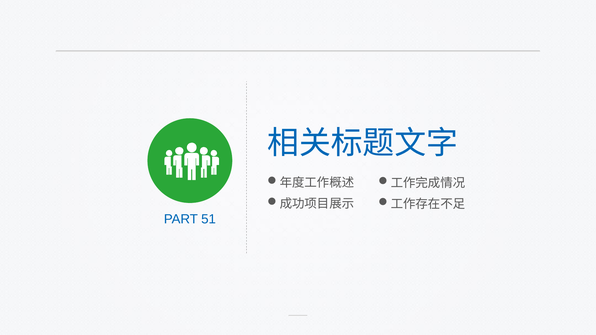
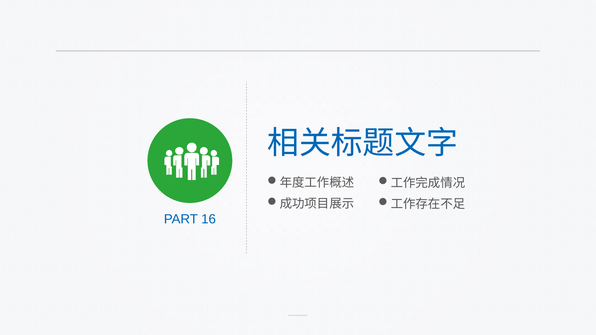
51: 51 -> 16 (209, 219)
